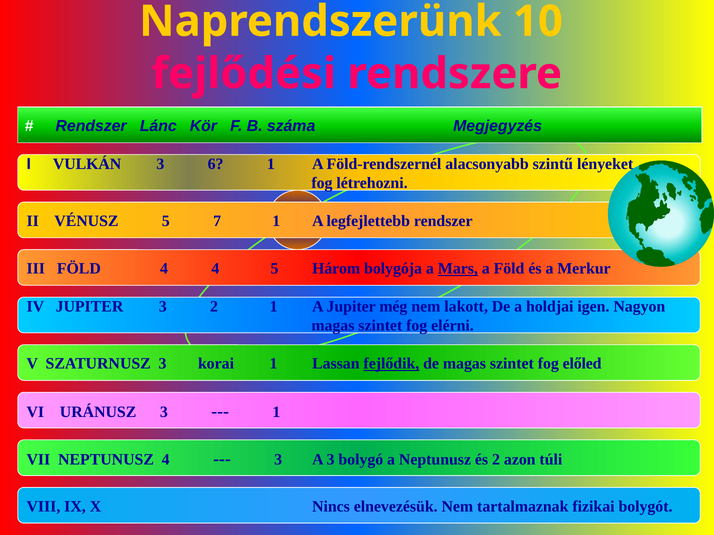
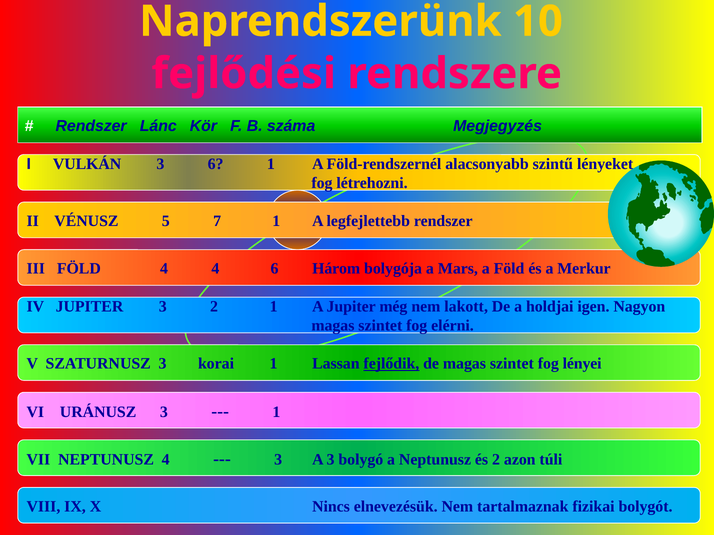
4 5: 5 -> 6 (275, 269)
Mars underline: present -> none (458, 269)
előled: előled -> lényei (582, 364)
